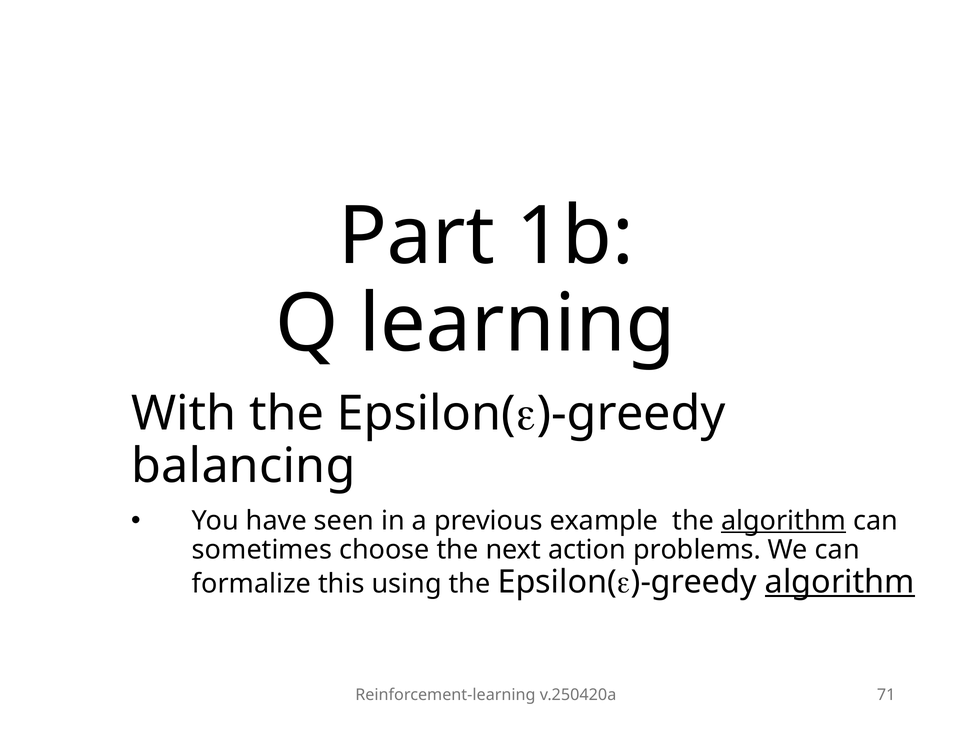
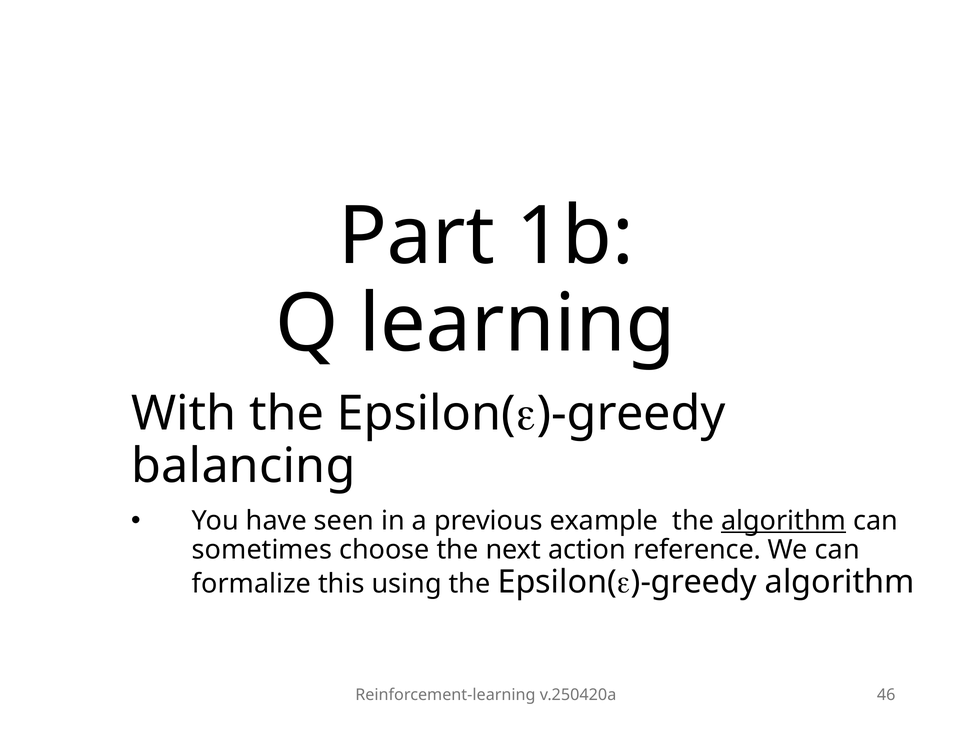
problems: problems -> reference (697, 550)
algorithm underline: present -> none (840, 582)
71: 71 -> 46 (886, 695)
